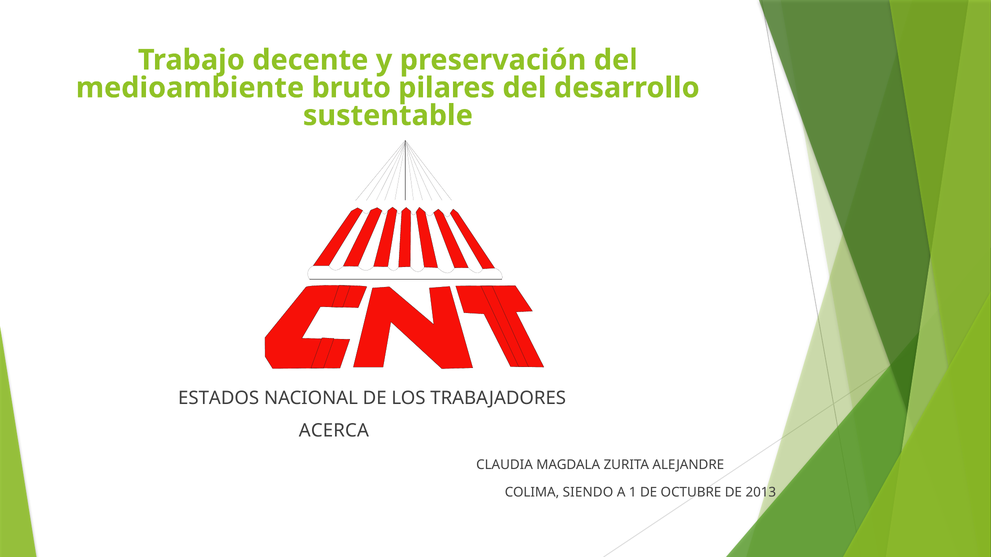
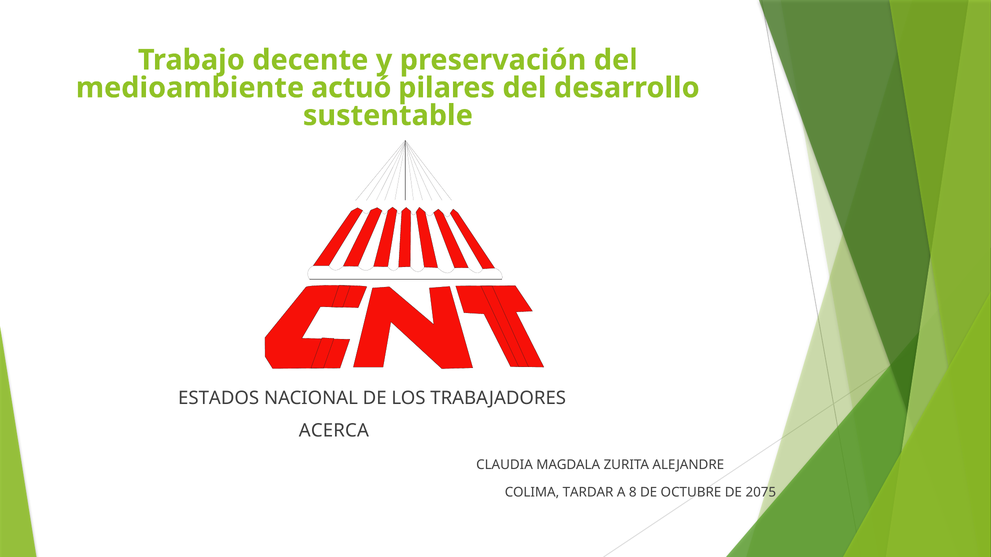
bruto: bruto -> actuó (351, 88)
SIENDO: SIENDO -> TARDAR (588, 493)
1: 1 -> 8 (633, 493)
2013: 2013 -> 2075 (761, 493)
